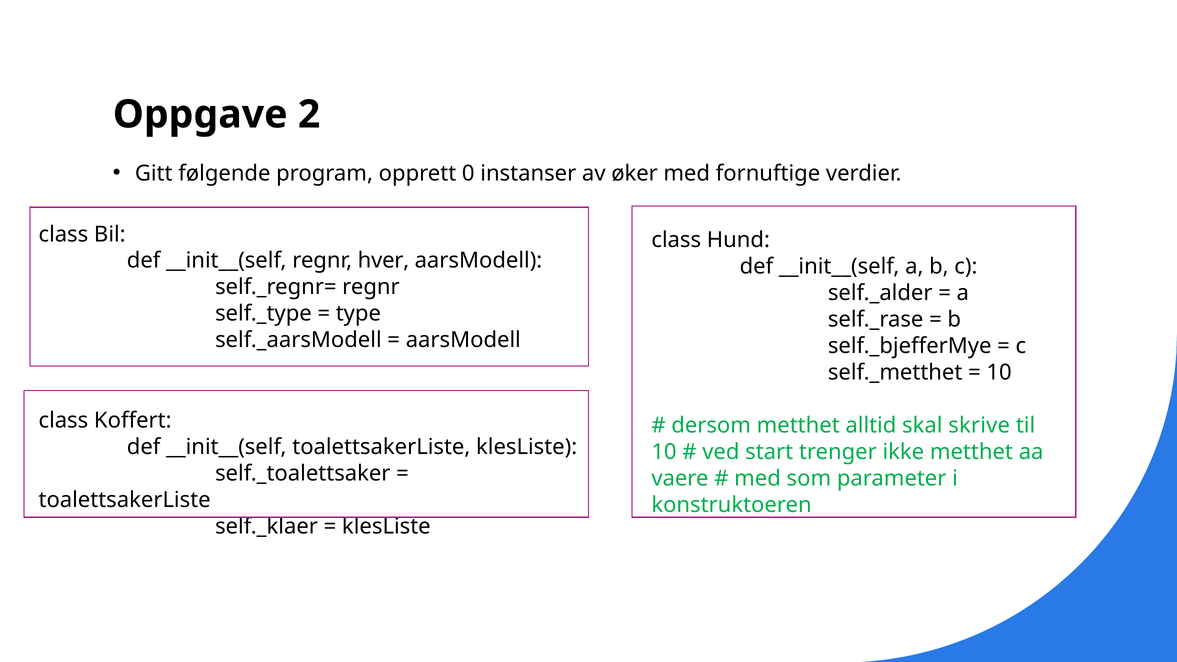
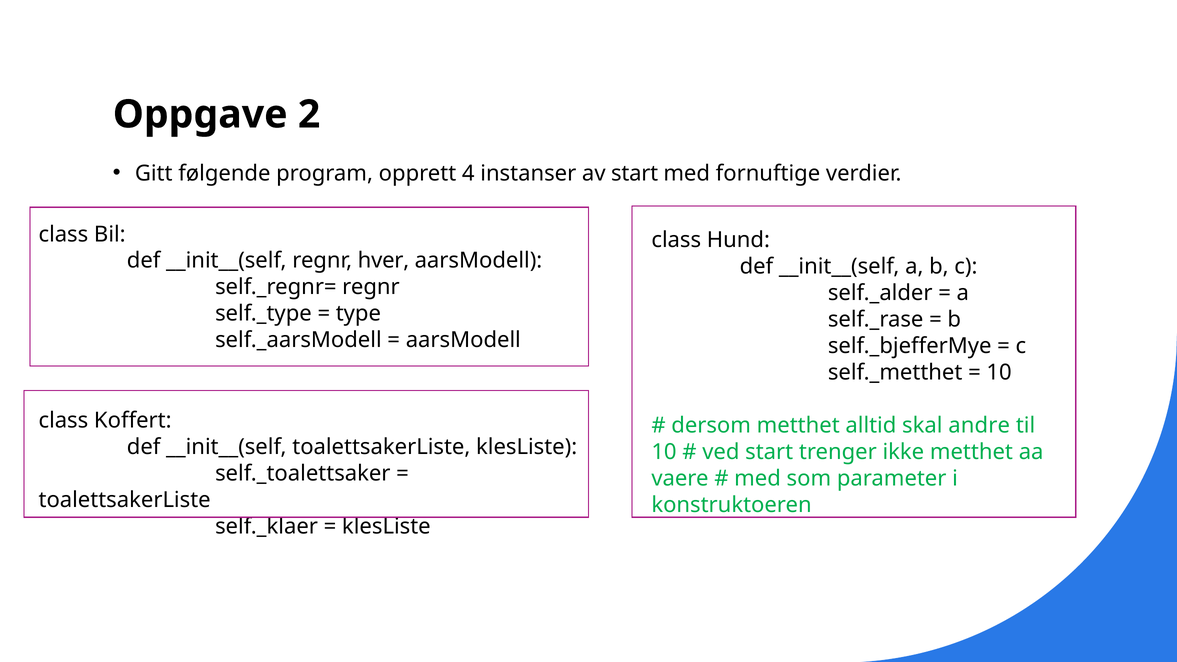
0: 0 -> 4 (468, 173)
av øker: øker -> start (635, 173)
skrive: skrive -> andre (979, 425)
